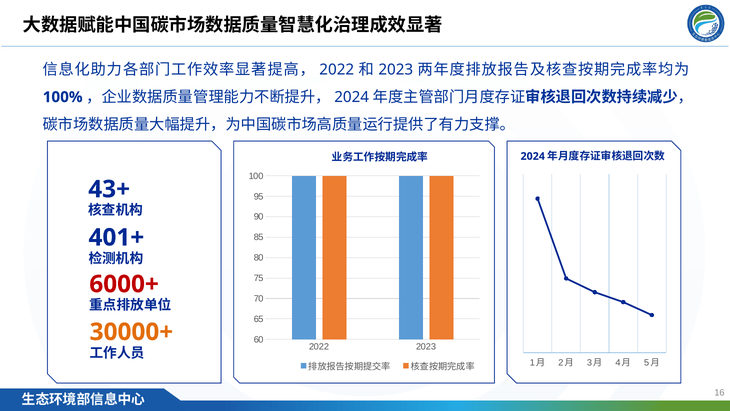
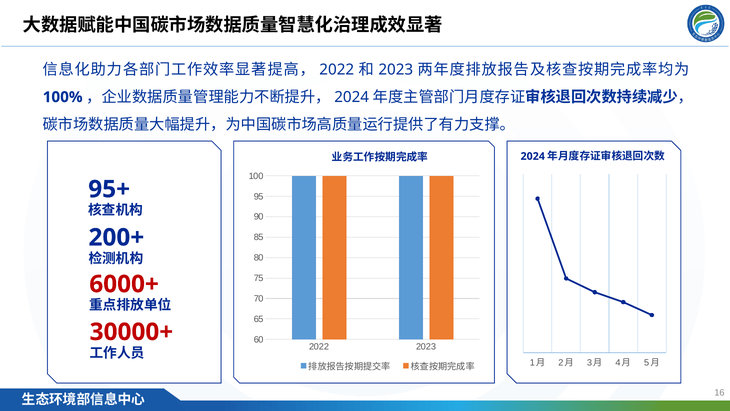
43+: 43+ -> 95+ (109, 189)
401+: 401+ -> 200+ (116, 237)
30000+ colour: orange -> red (131, 332)
